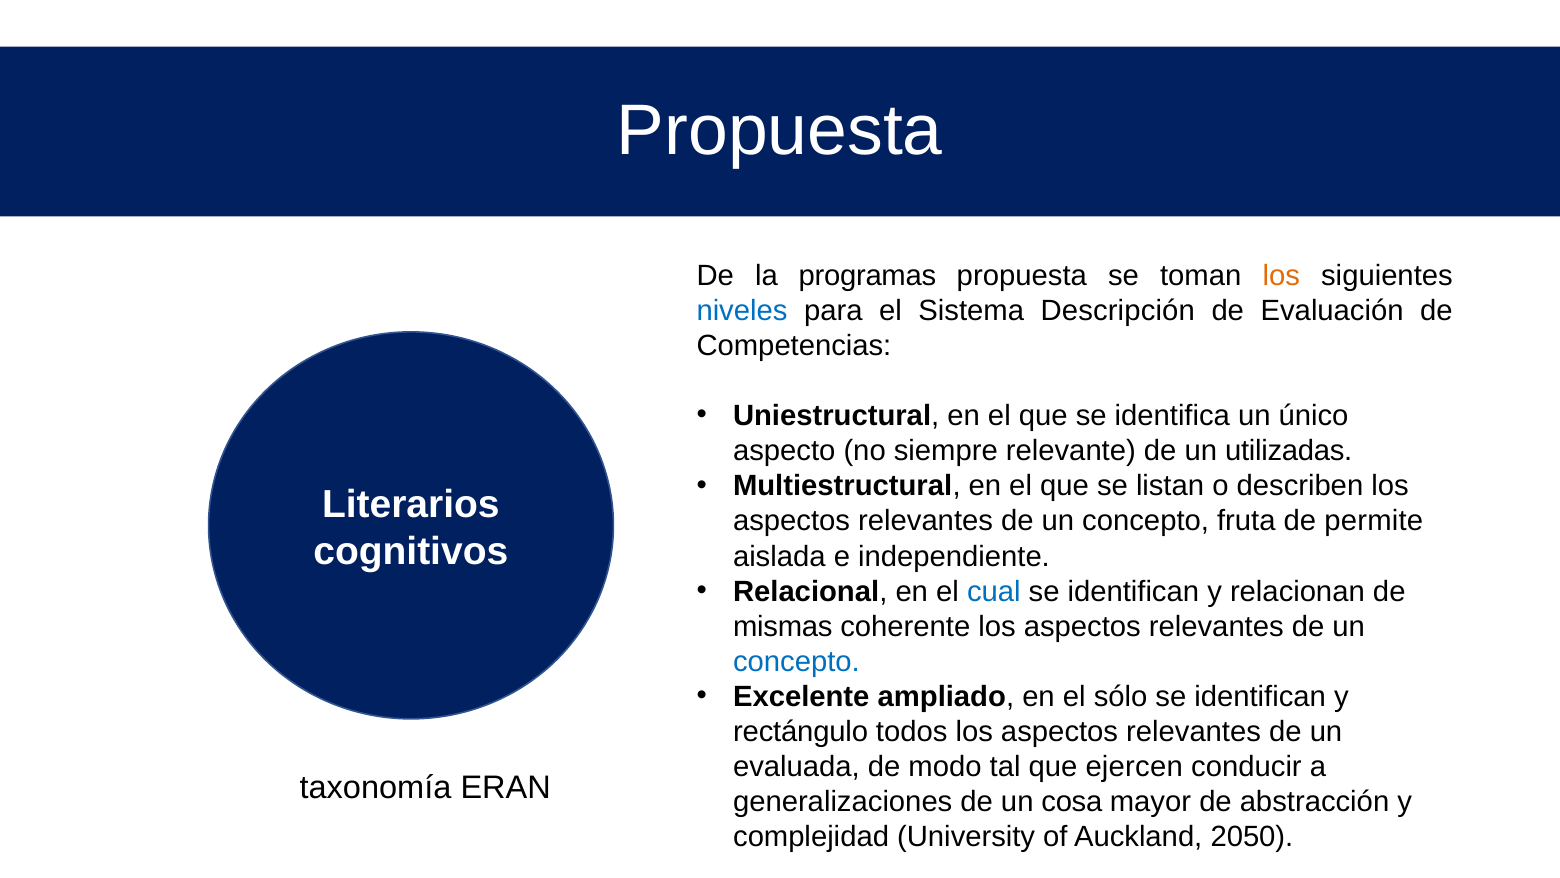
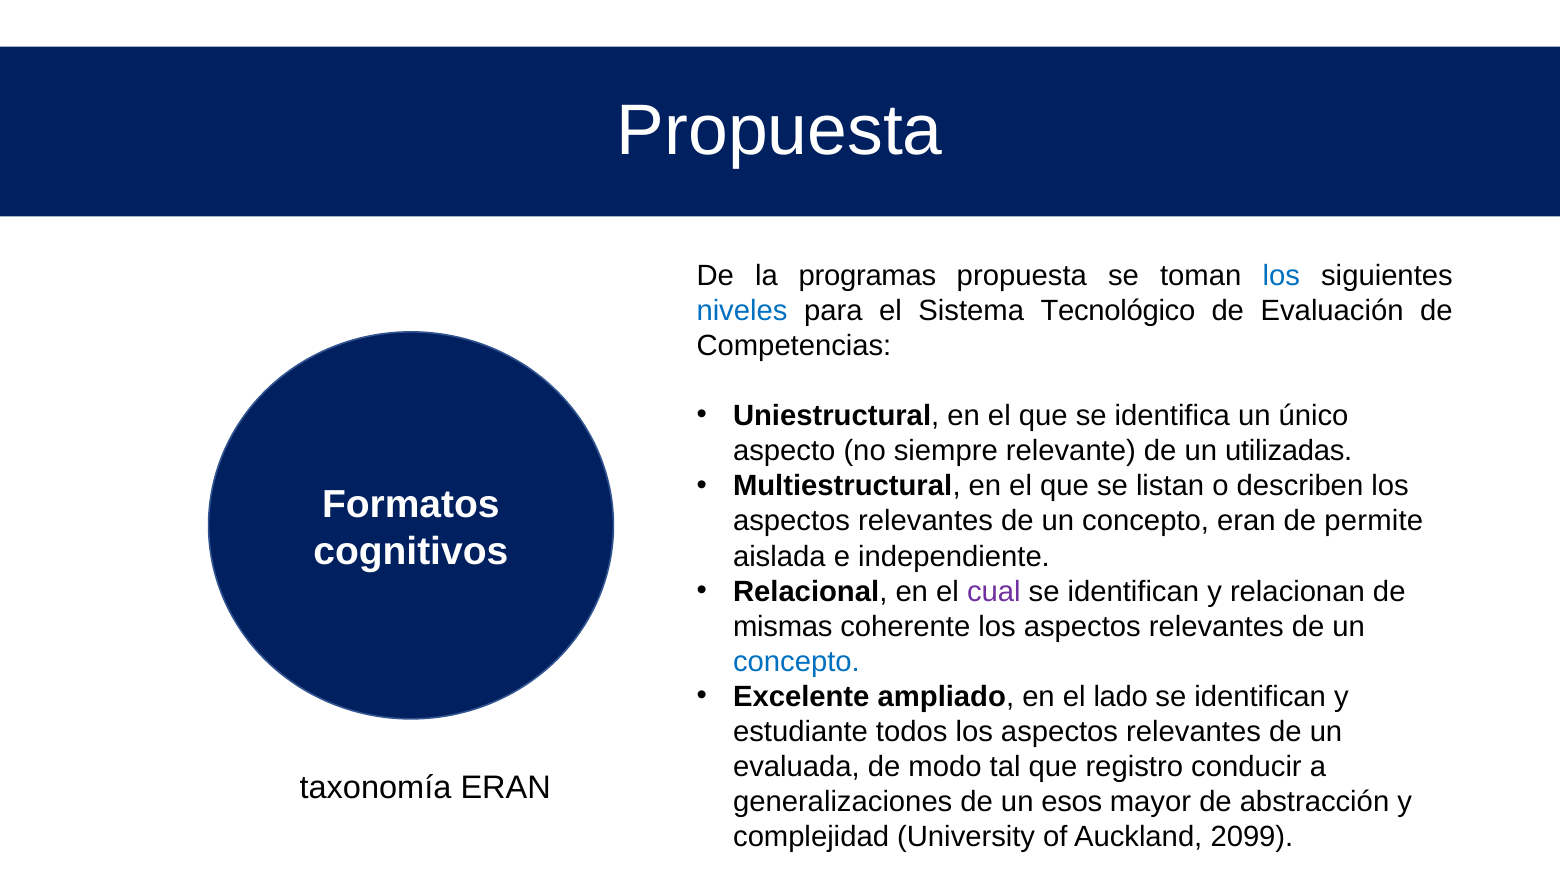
los colour: orange -> blue (1281, 275)
Descripción: Descripción -> Tecnológico (1118, 310)
Literarios: Literarios -> Formatos (411, 504)
concepto fruta: fruta -> eran (1246, 521)
cual colour: blue -> purple (994, 591)
sólo: sólo -> lado (1121, 696)
rectángulo: rectángulo -> estudiante (801, 732)
ejercen: ejercen -> registro (1134, 767)
cosa: cosa -> esos (1072, 802)
2050: 2050 -> 2099 (1252, 837)
